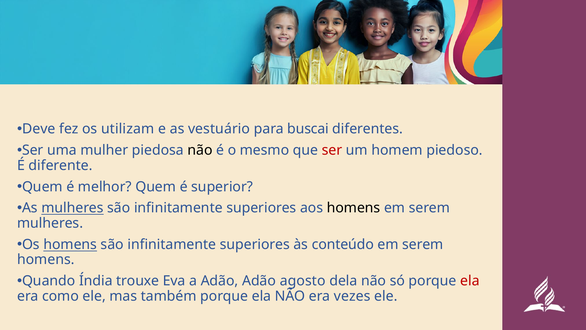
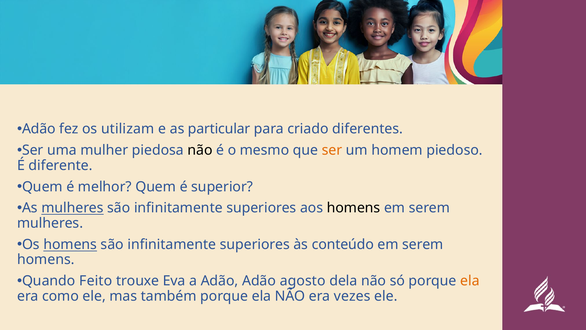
Deve: Deve -> Adão (39, 129)
vestuário: vestuário -> particular (219, 129)
buscai: buscai -> criado (308, 129)
ser colour: red -> orange (332, 150)
Índia: Índia -> Feito (96, 281)
ela colour: red -> orange (470, 281)
